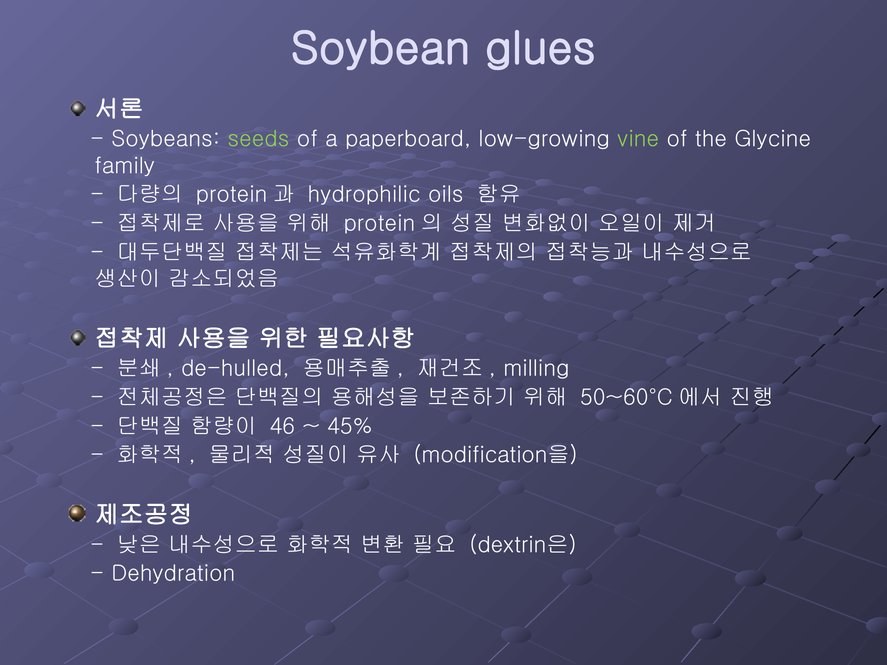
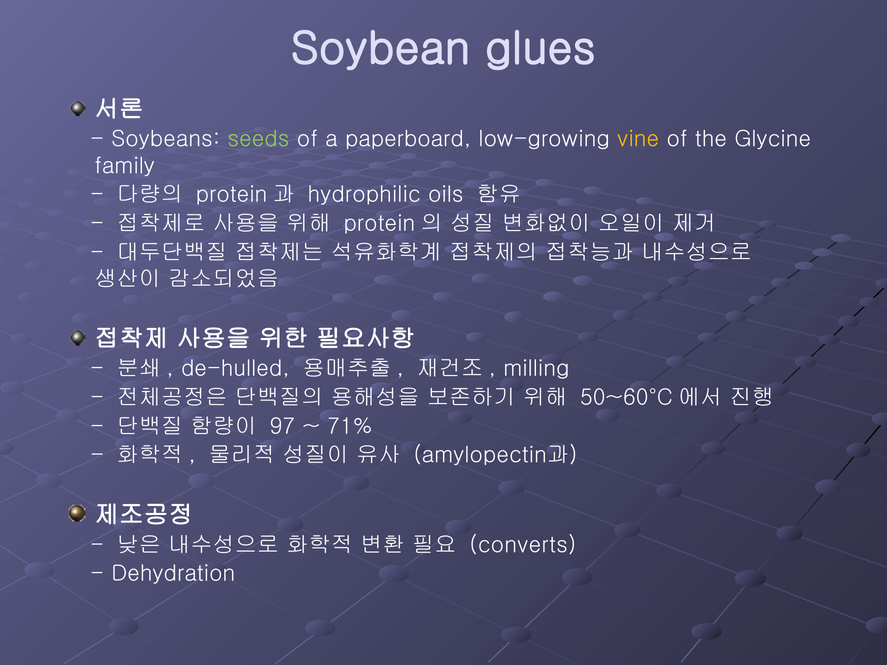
vine colour: light green -> yellow (638, 139)
46: 46 -> 97 (282, 426)
45%: 45% -> 71% (350, 426)
modification을: modification을 -> amylopectin과 (495, 455)
dextrin은: dextrin은 -> converts (523, 545)
